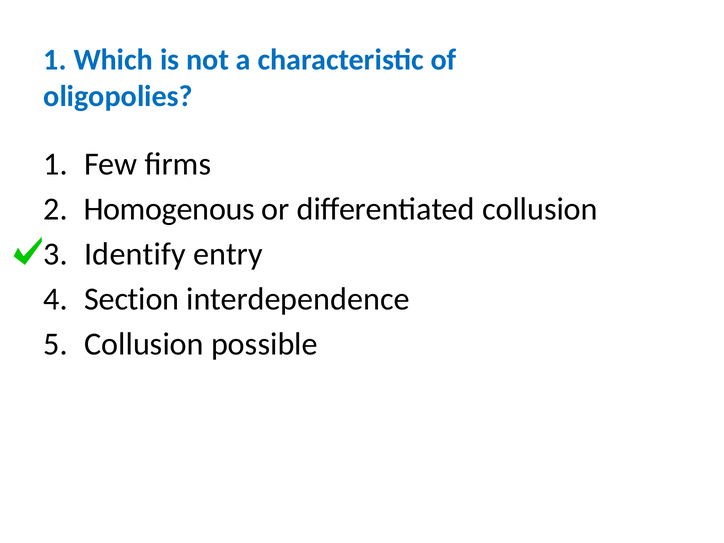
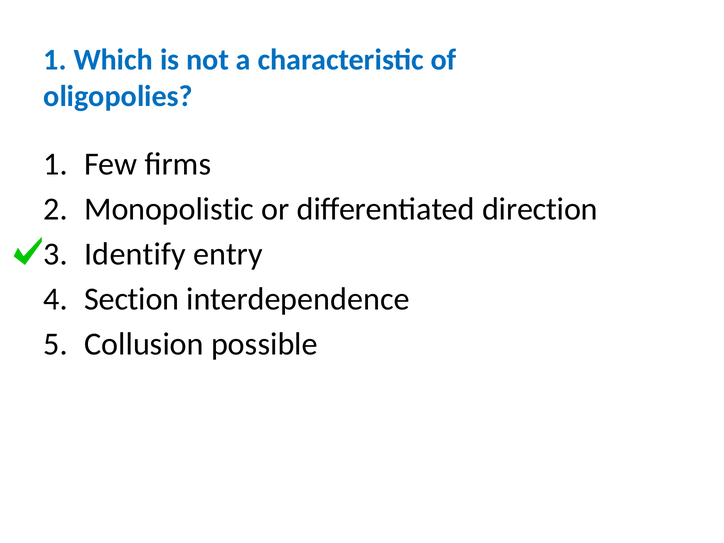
Homogenous: Homogenous -> Monopolistic (169, 209)
differentiated collusion: collusion -> direction (540, 209)
